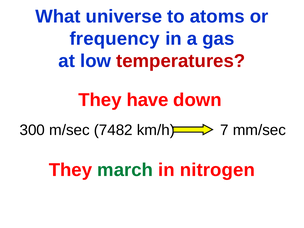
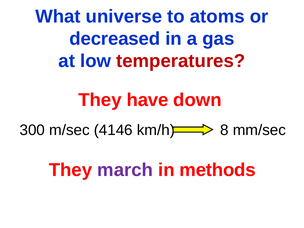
frequency: frequency -> decreased (115, 39)
7482: 7482 -> 4146 (113, 130)
7: 7 -> 8 (224, 130)
march colour: green -> purple (125, 170)
nitrogen: nitrogen -> methods (218, 170)
